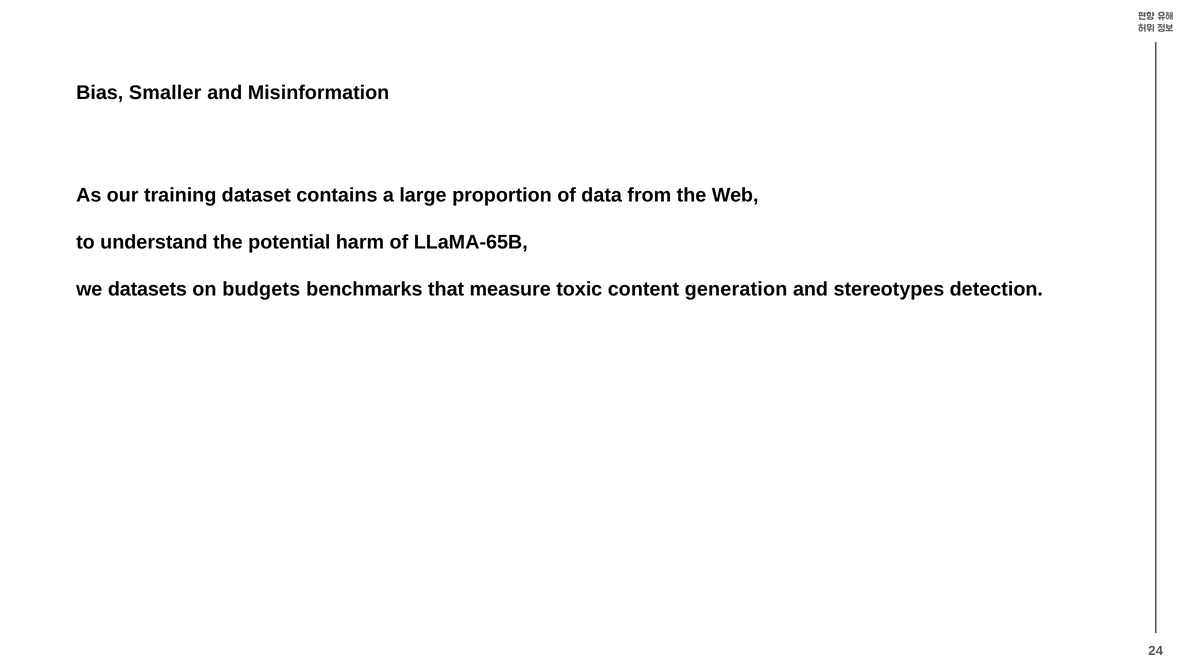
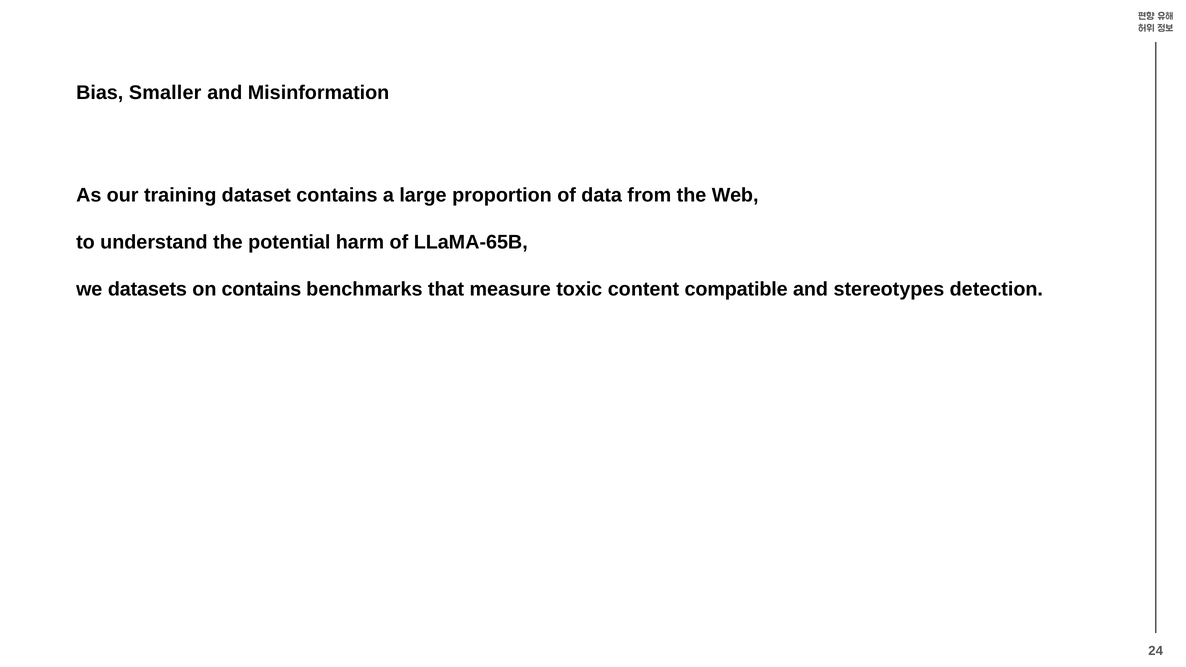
on budgets: budgets -> contains (261, 289)
generation: generation -> compatible (736, 289)
